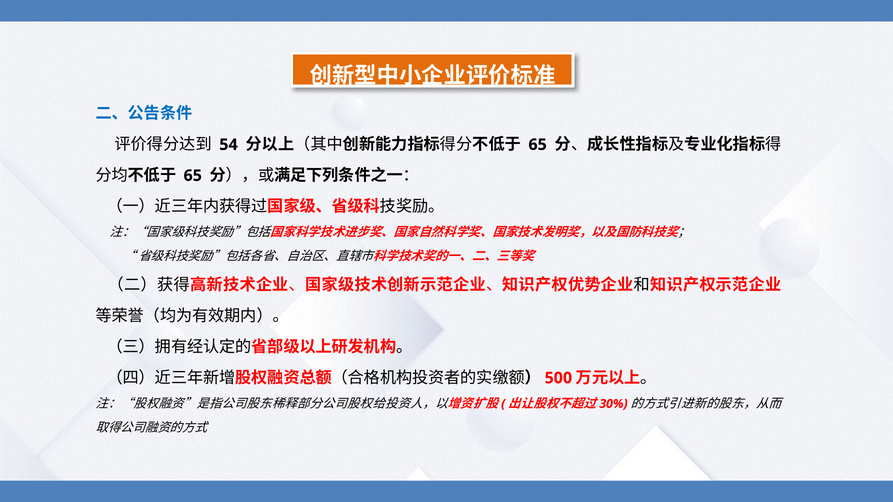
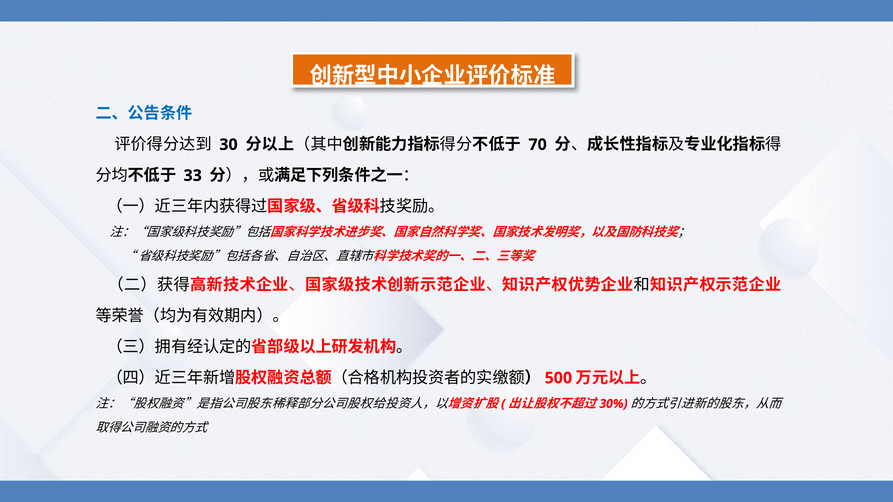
54: 54 -> 30 (228, 145)
65: 65 -> 70 (538, 145)
65: 65 -> 33 (193, 176)
